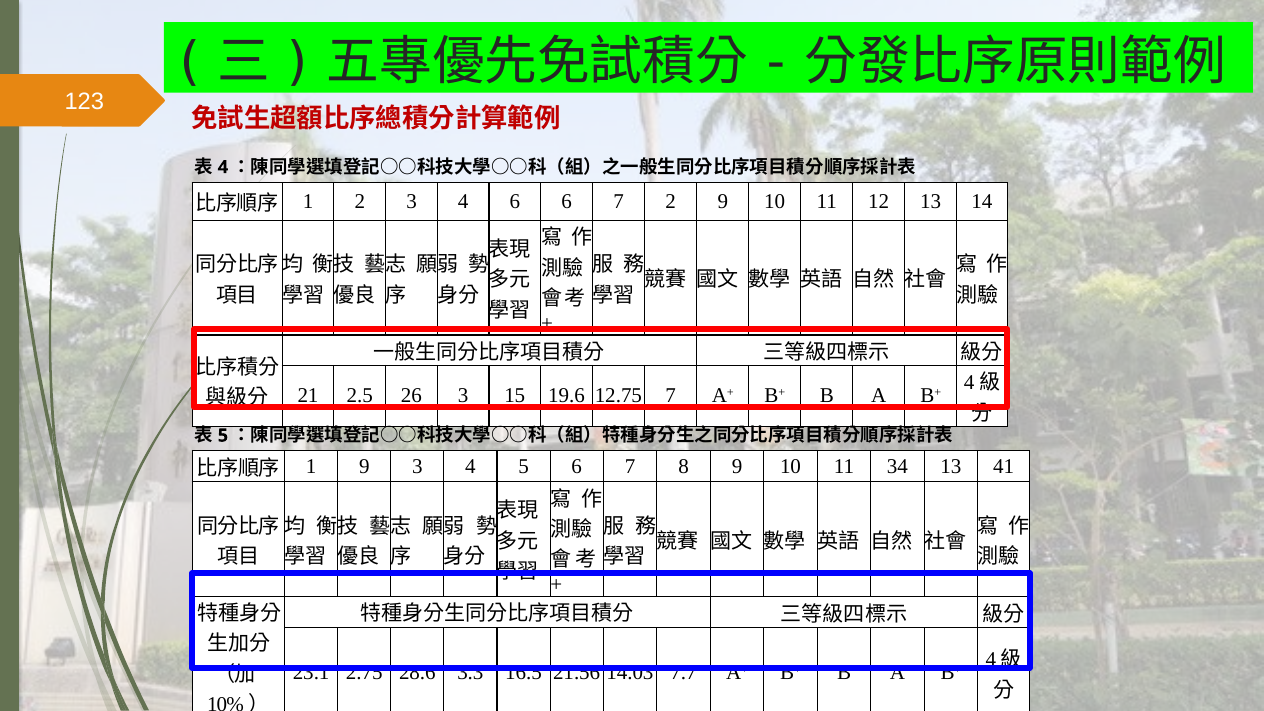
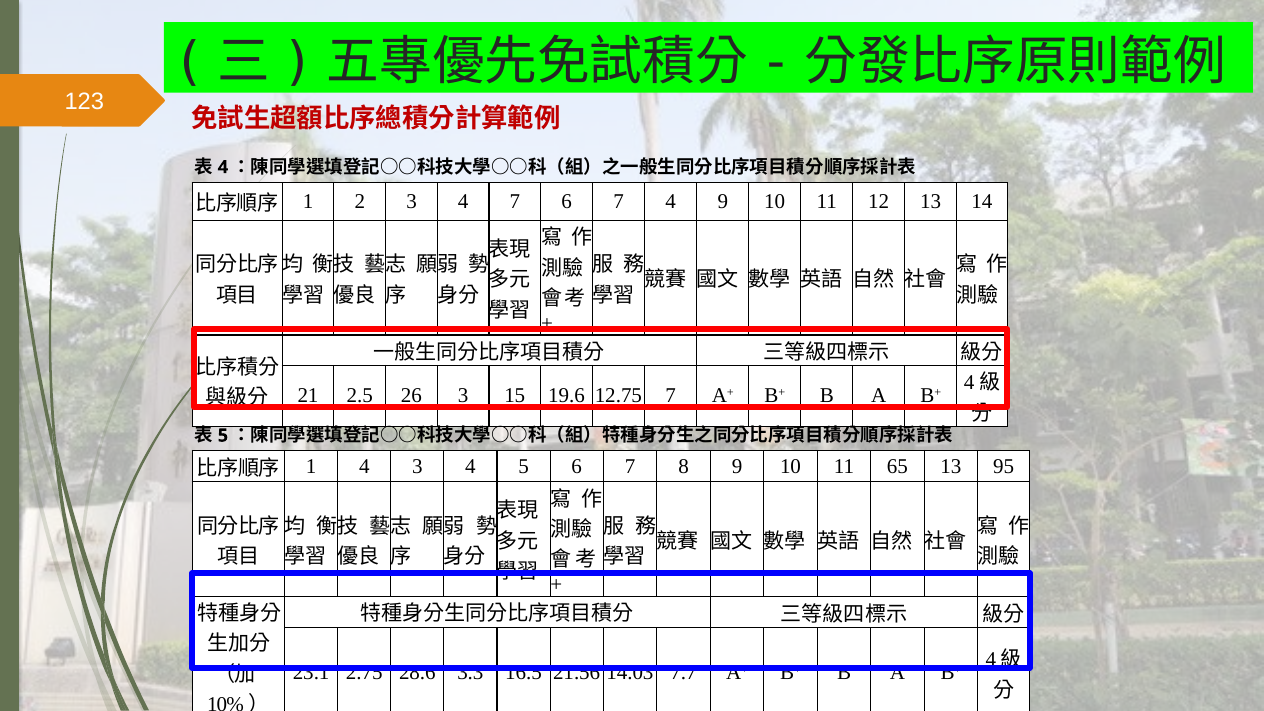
4 6: 6 -> 7 (515, 202)
7 2: 2 -> 4 (671, 202)
1 9: 9 -> 4 (364, 466)
34: 34 -> 65 (897, 466)
41: 41 -> 95 (1004, 466)
